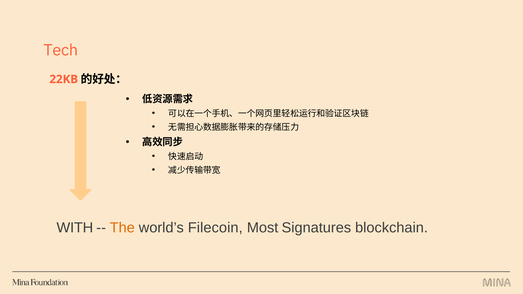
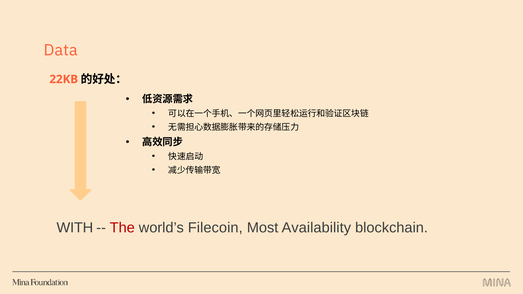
Tech: Tech -> Data (61, 50)
The colour: orange -> red (122, 228)
Signatures: Signatures -> Availability (316, 228)
